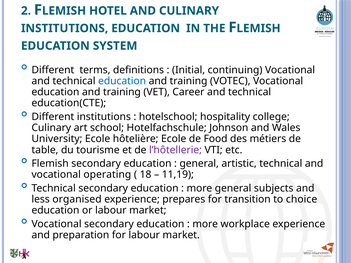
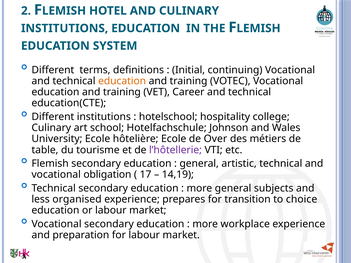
education colour: blue -> orange (122, 81)
Food: Food -> Over (215, 139)
operating: operating -> obligation (107, 175)
18: 18 -> 17 (146, 175)
11,19: 11,19 -> 14,19 (178, 175)
